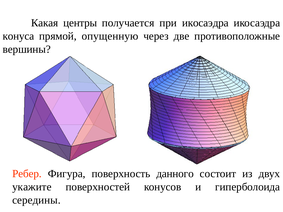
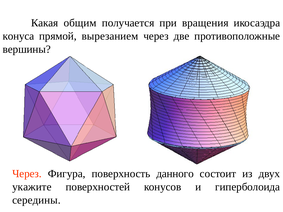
центры: центры -> общим (80, 23)
при икосаэдра: икосаэдра -> вращения (205, 23)
опущенную: опущенную -> вырезанием (110, 36)
Ребер: Ребер -> Через (27, 174)
